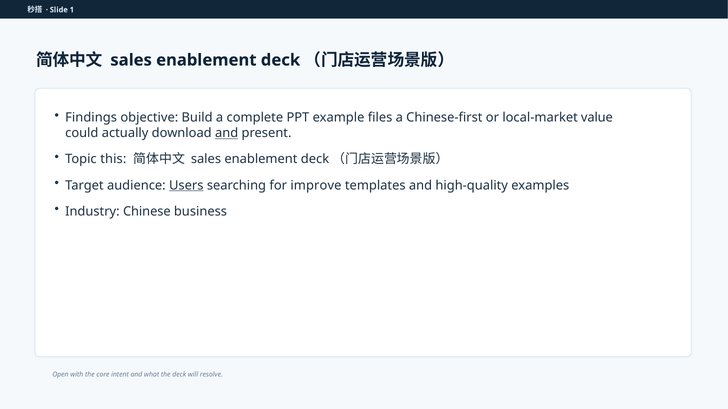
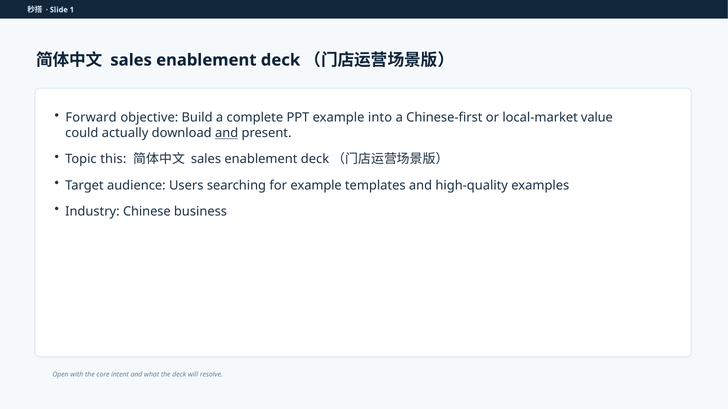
Findings: Findings -> Forward (91, 118)
files: files -> into (380, 118)
Users underline: present -> none (186, 185)
for improve: improve -> example (316, 185)
